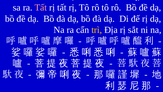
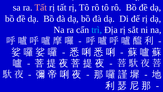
trì colour: yellow -> light blue (97, 30)
